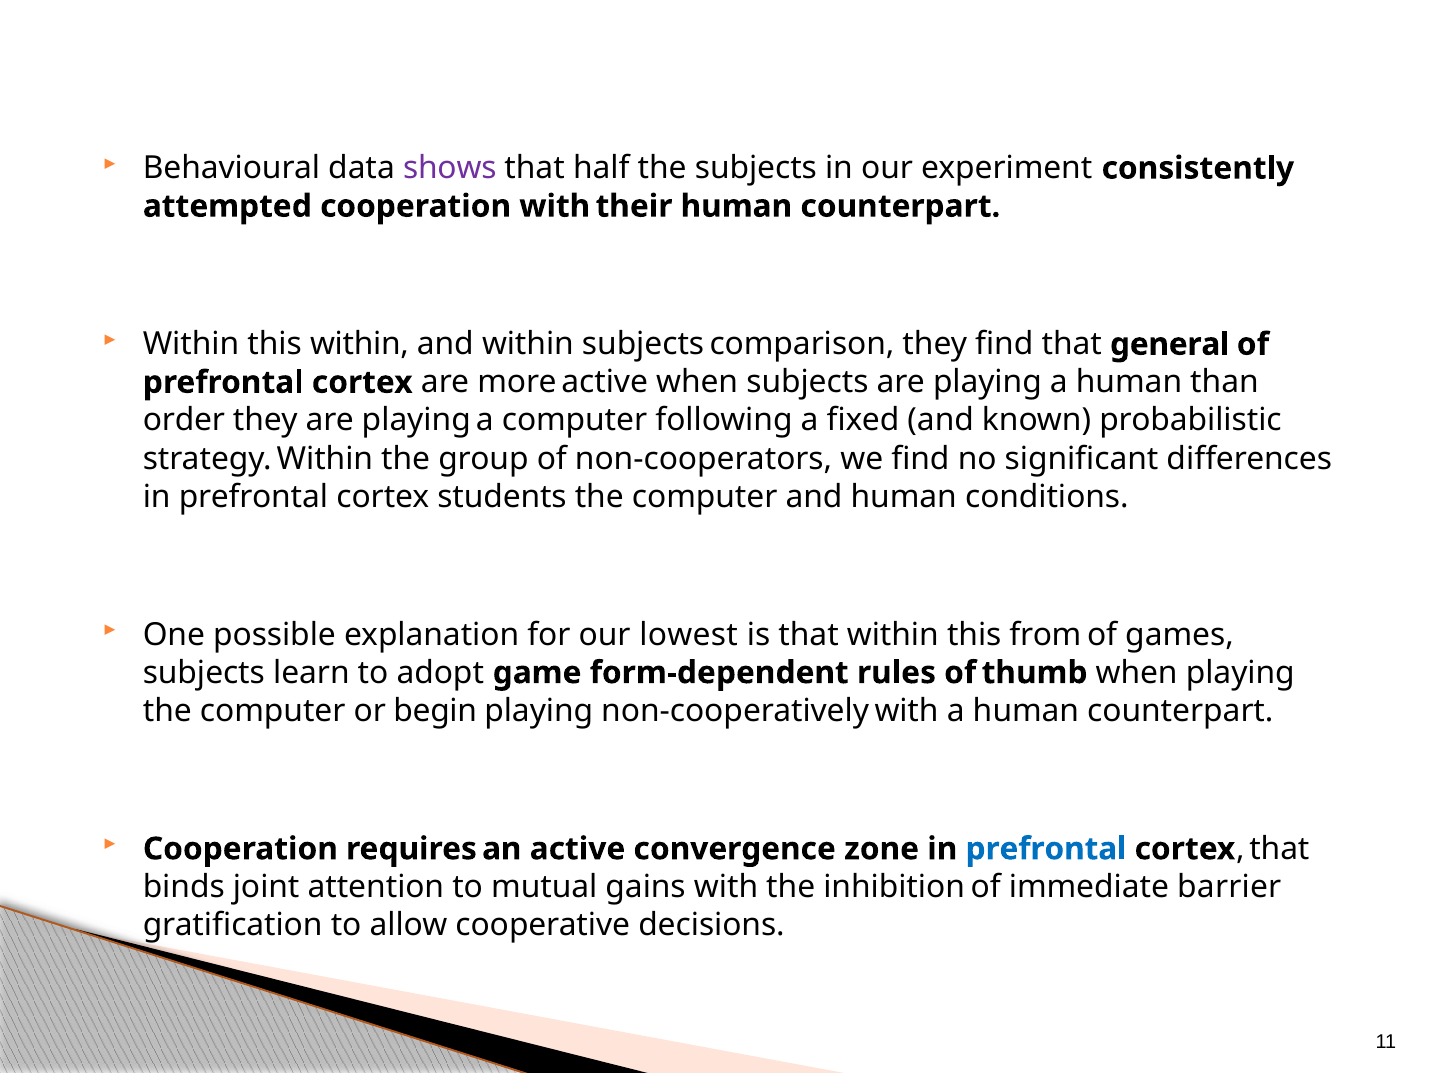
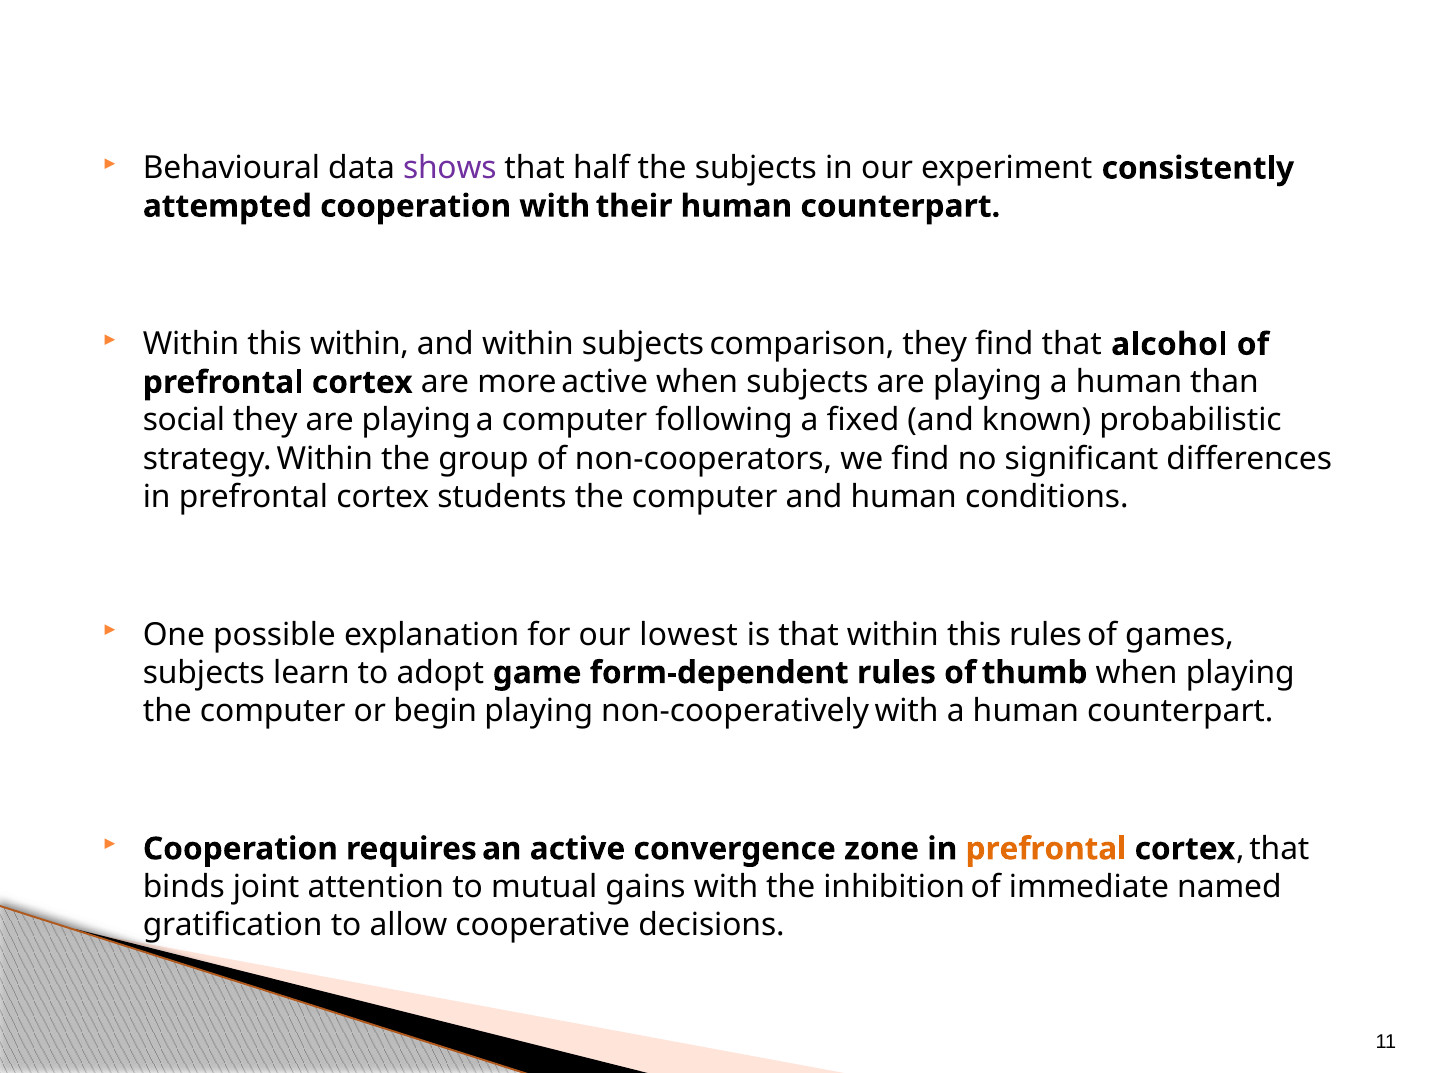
general: general -> alcohol (1169, 344)
order: order -> social (184, 421)
this from: from -> rules (1045, 635)
prefrontal colour: blue -> orange (1046, 849)
barrier: barrier -> named (1229, 887)
